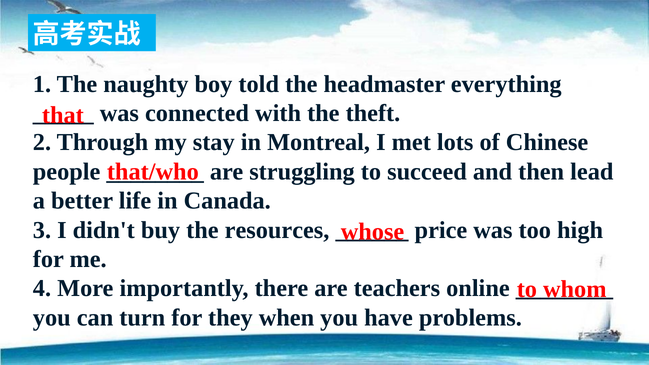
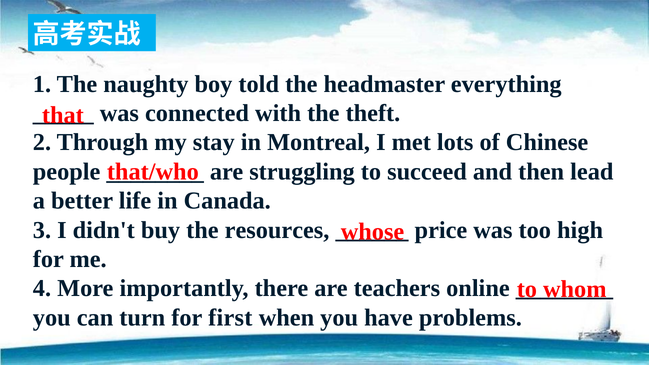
they: they -> first (230, 318)
